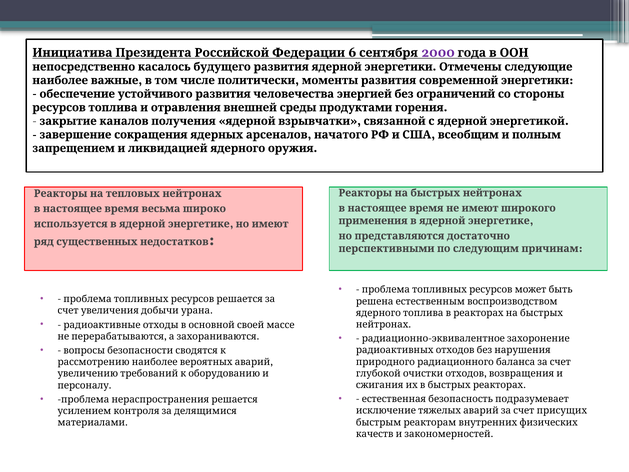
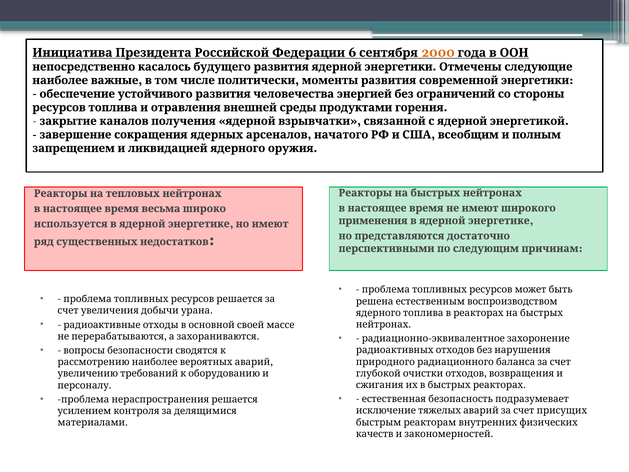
2000 colour: purple -> orange (438, 53)
